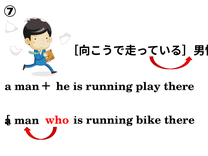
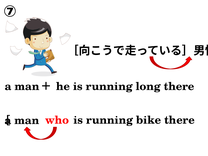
play: play -> long (148, 86)
